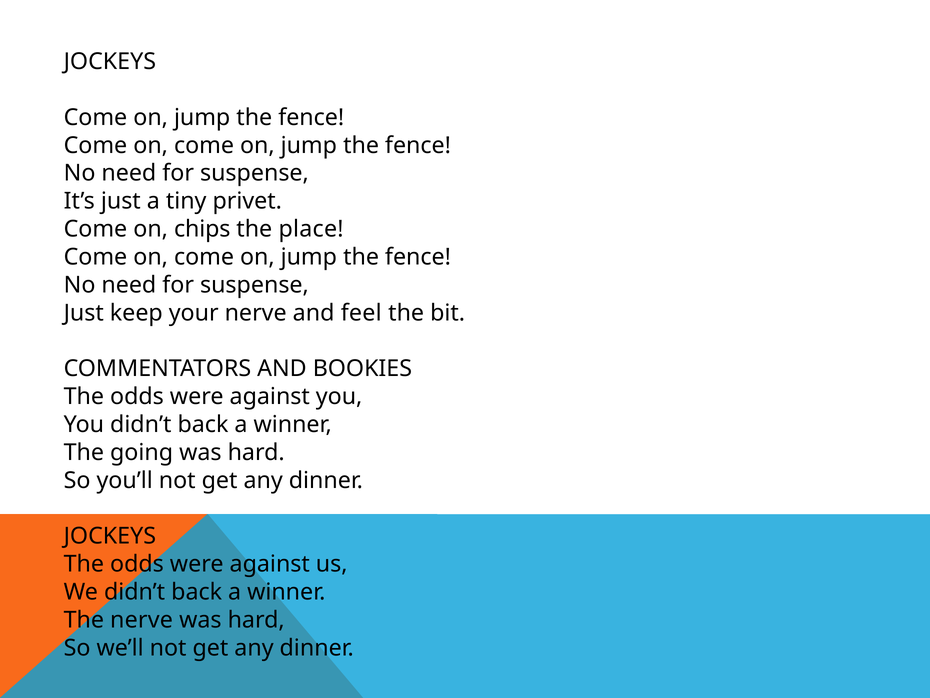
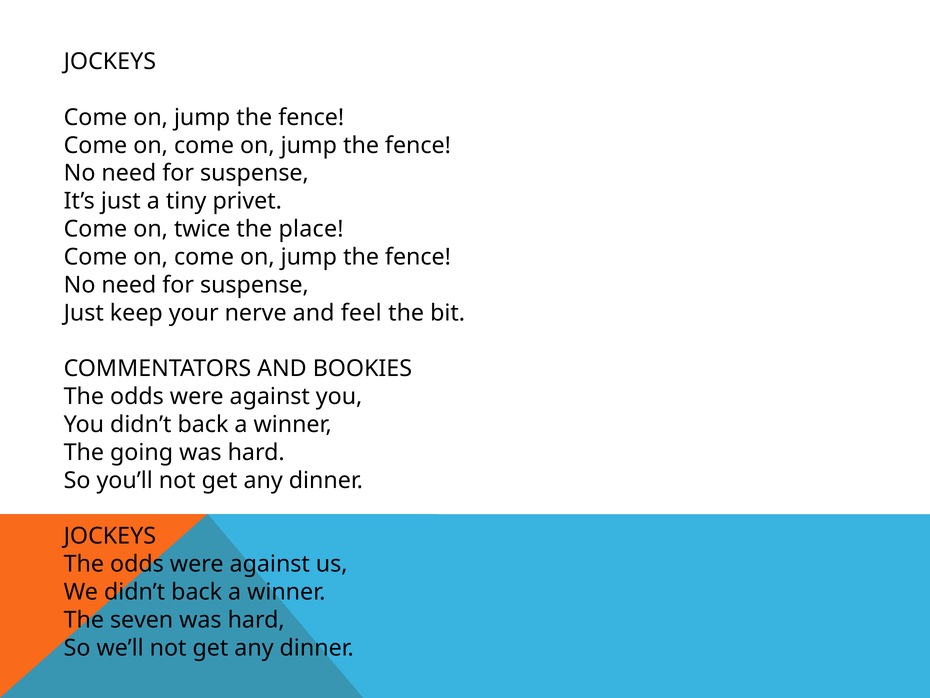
chips: chips -> twice (202, 229)
The nerve: nerve -> seven (142, 620)
